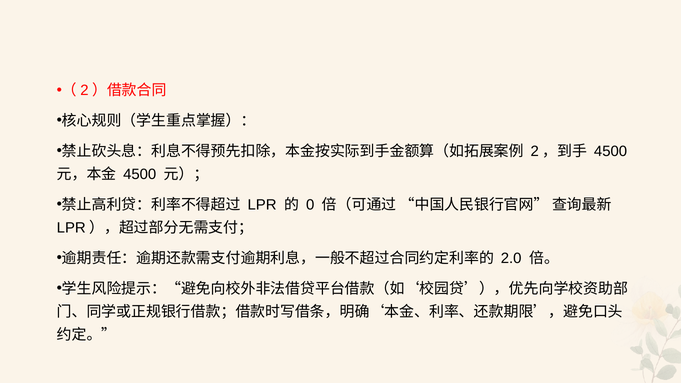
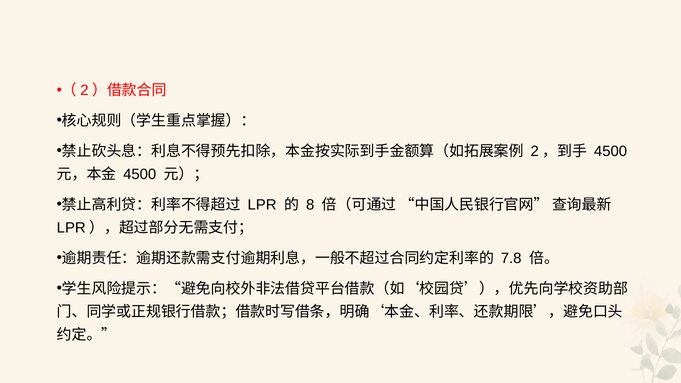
0: 0 -> 8 (310, 205)
2.0: 2.0 -> 7.8 (511, 258)
